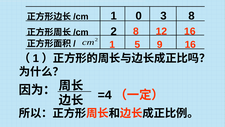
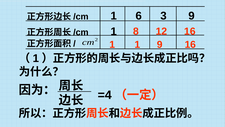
0: 0 -> 6 (139, 16)
3 8: 8 -> 9 (192, 16)
2: 2 -> 1 (114, 32)
1 5: 5 -> 1 (137, 45)
